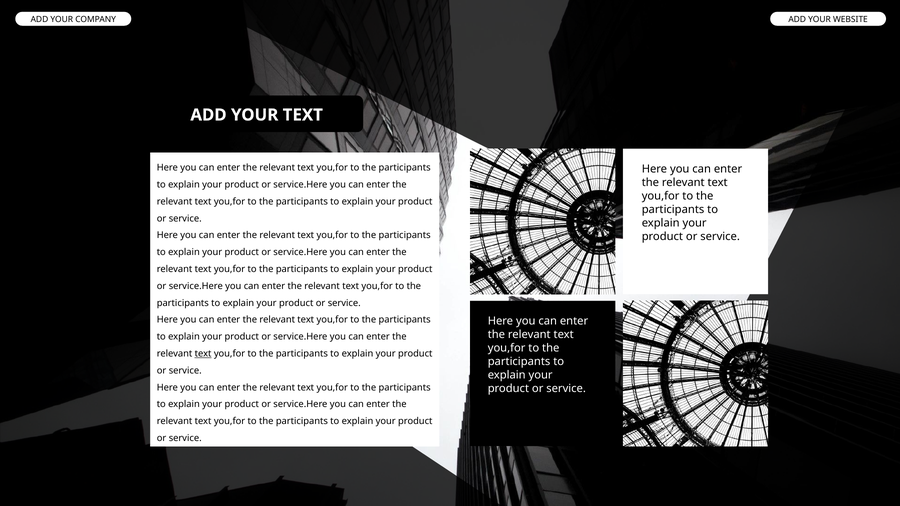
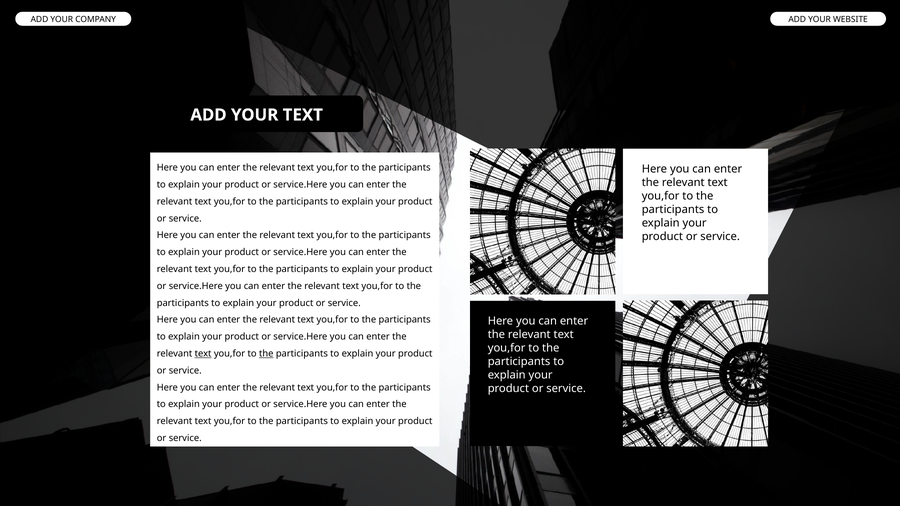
the underline: none -> present (266, 353)
